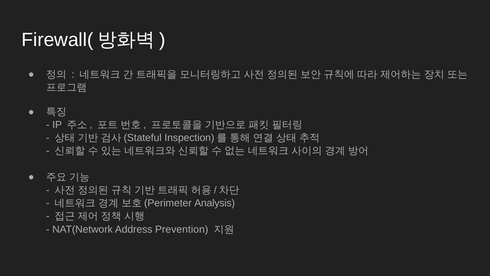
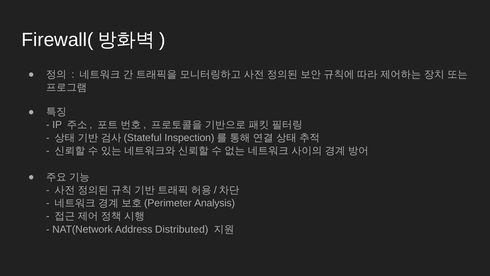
Prevention: Prevention -> Distributed (182, 229)
